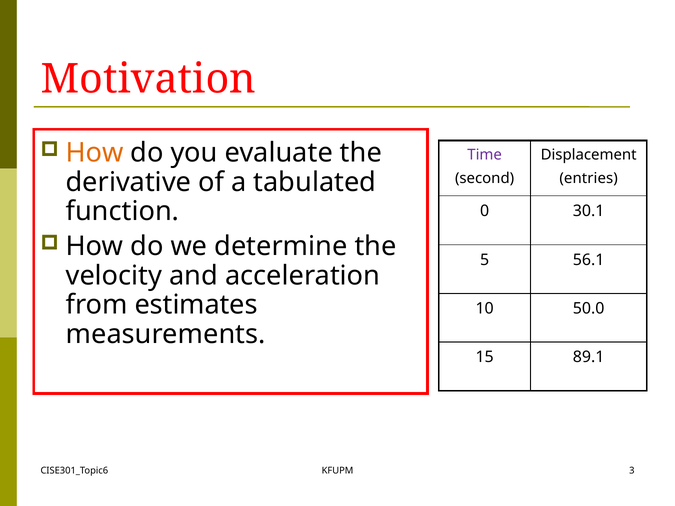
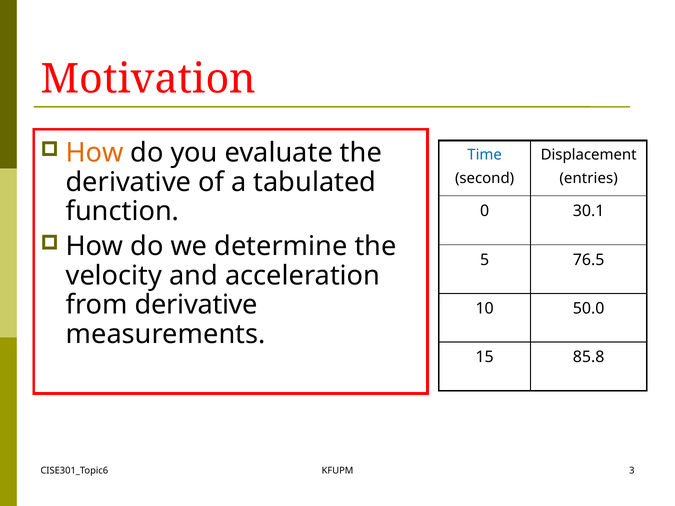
Time colour: purple -> blue (485, 155)
56.1: 56.1 -> 76.5 (589, 260)
from estimates: estimates -> derivative (196, 305)
89.1: 89.1 -> 85.8 (589, 357)
